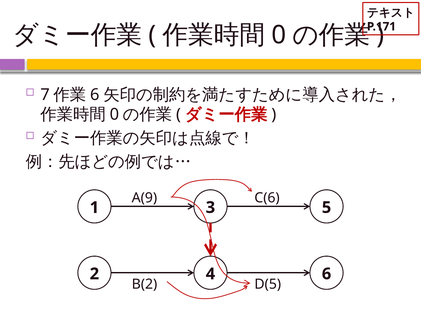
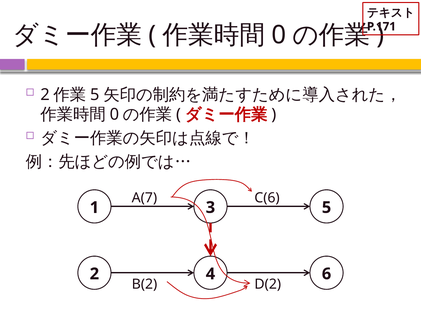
7: 7 -> 2 (45, 95)
6: 6 -> 5 (95, 95)
A(9: A(9 -> A(7 (144, 198)
D(5: D(5 -> D(2 (268, 284)
